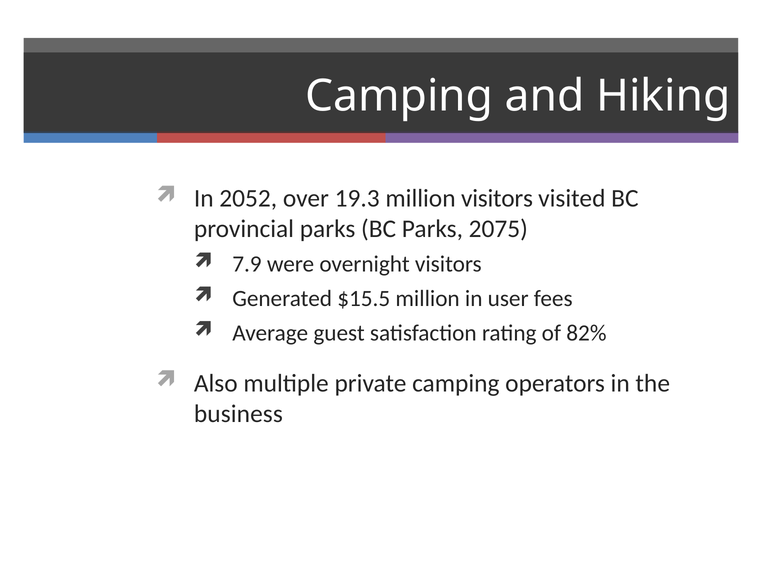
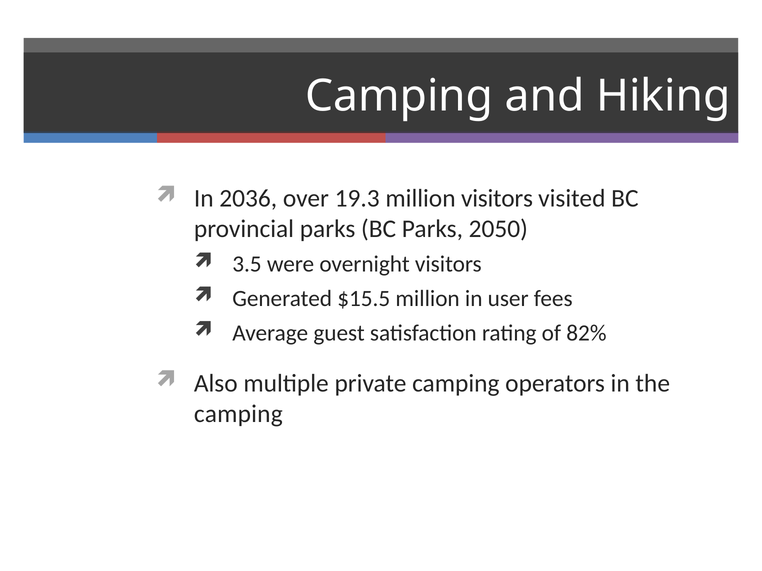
2052: 2052 -> 2036 (248, 199)
2075: 2075 -> 2050 (498, 229)
7.9: 7.9 -> 3.5 (247, 265)
business: business -> camping (238, 414)
